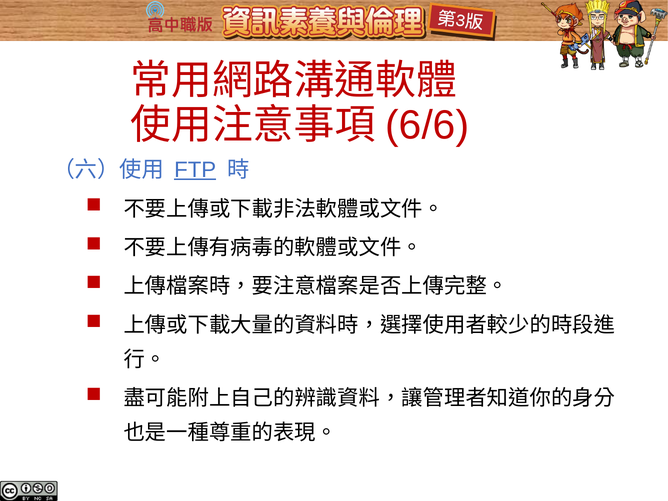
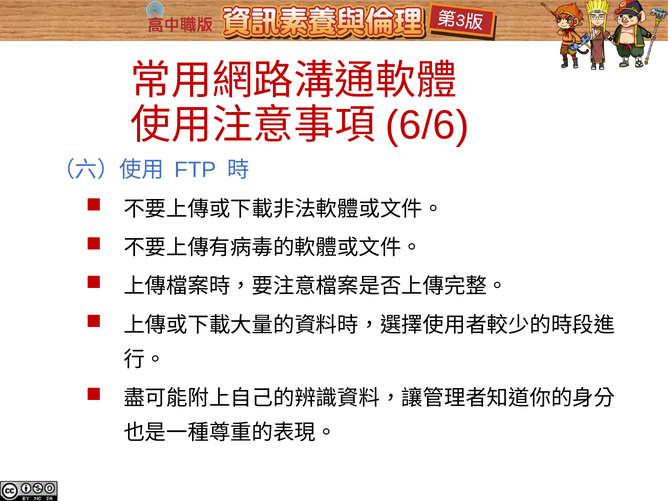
FTP underline: present -> none (195, 170)
